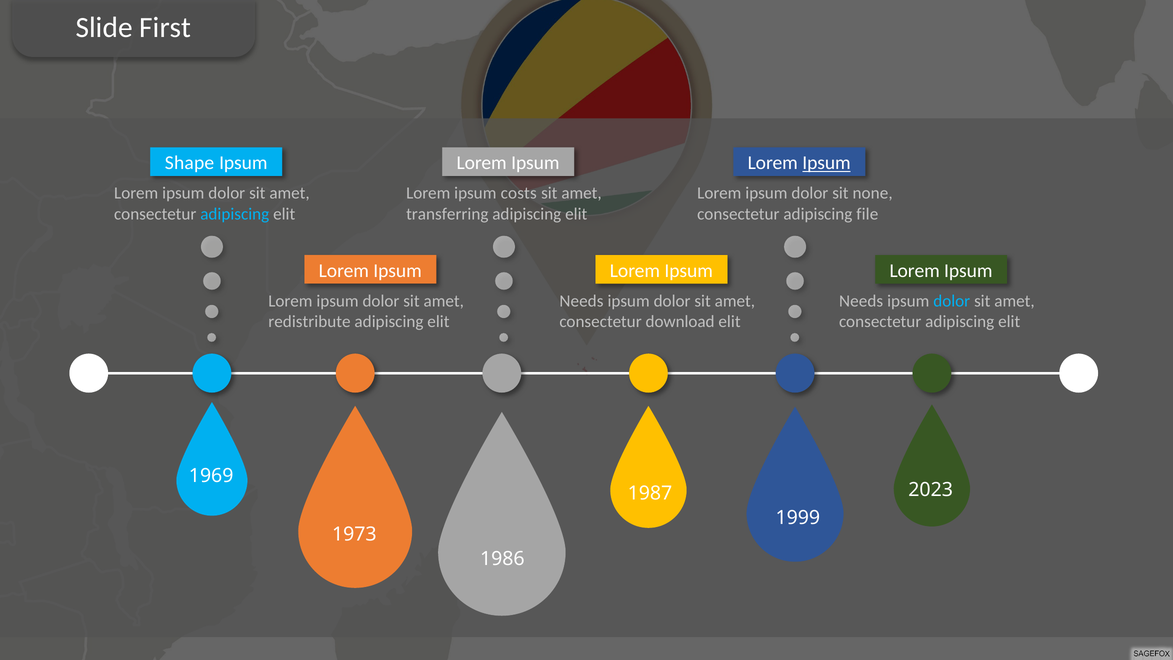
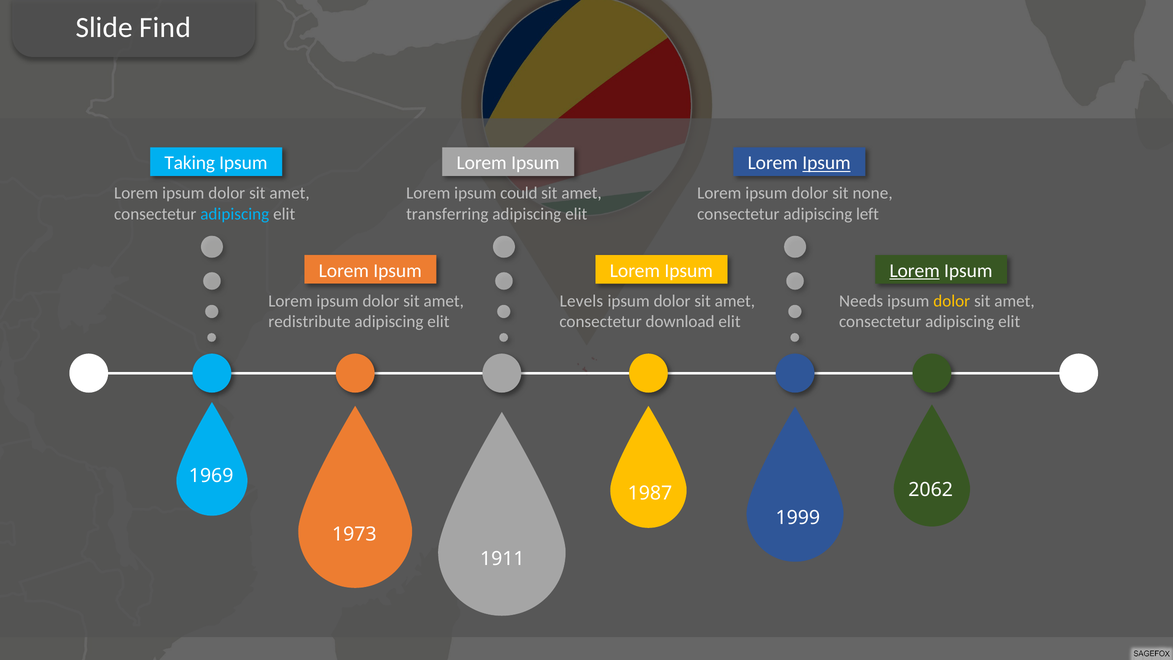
First: First -> Find (165, 28)
Shape: Shape -> Taking (190, 163)
costs: costs -> could (519, 193)
file: file -> left (867, 214)
Lorem underline: none -> present (915, 271)
Needs: Needs -> Levels (581, 301)
dolor colour: light blue -> yellow (952, 301)
2023: 2023 -> 2062 (931, 490)
1986: 1986 -> 1911 (502, 559)
